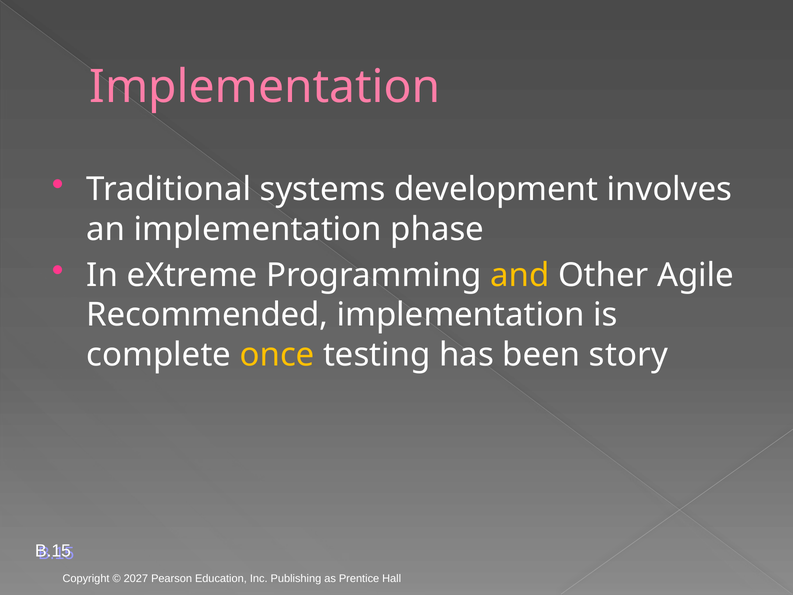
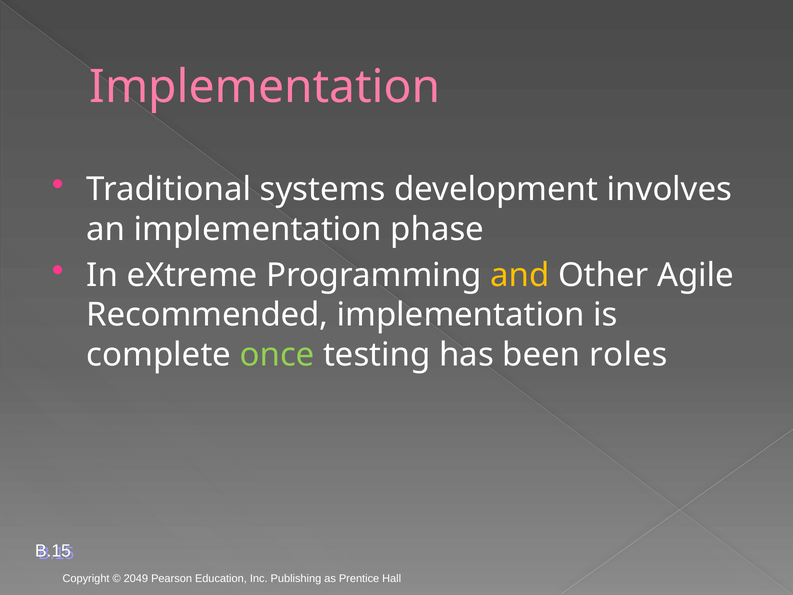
once colour: yellow -> light green (277, 355)
story: story -> roles (628, 355)
2027: 2027 -> 2049 (136, 578)
